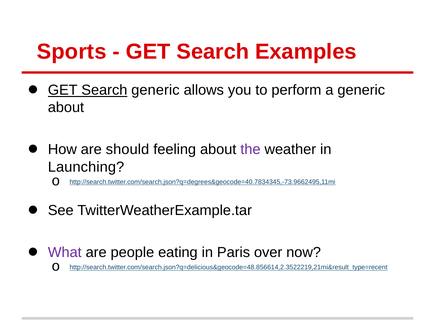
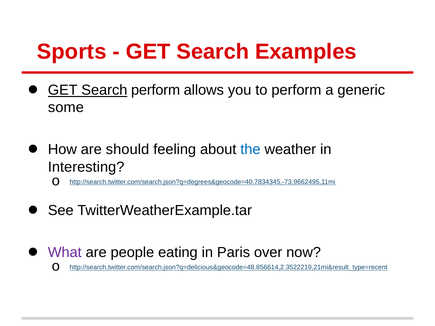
Search generic: generic -> perform (156, 90)
about: about -> some (66, 108)
the colour: purple -> blue (250, 150)
Launching: Launching -> Interesting (86, 167)
